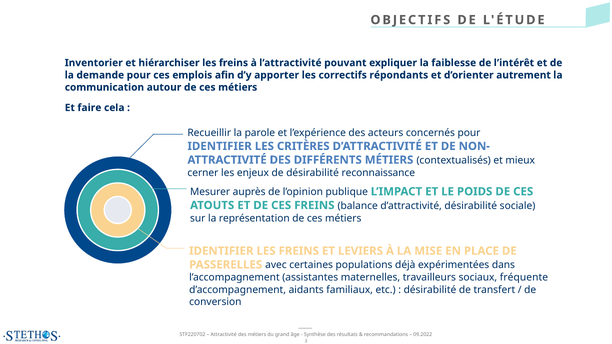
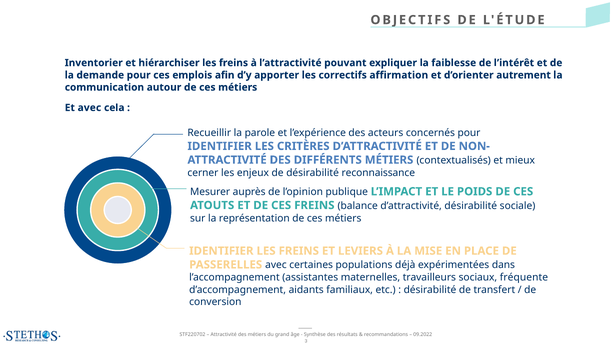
répondants: répondants -> affirmation (399, 75)
Et faire: faire -> avec (89, 108)
